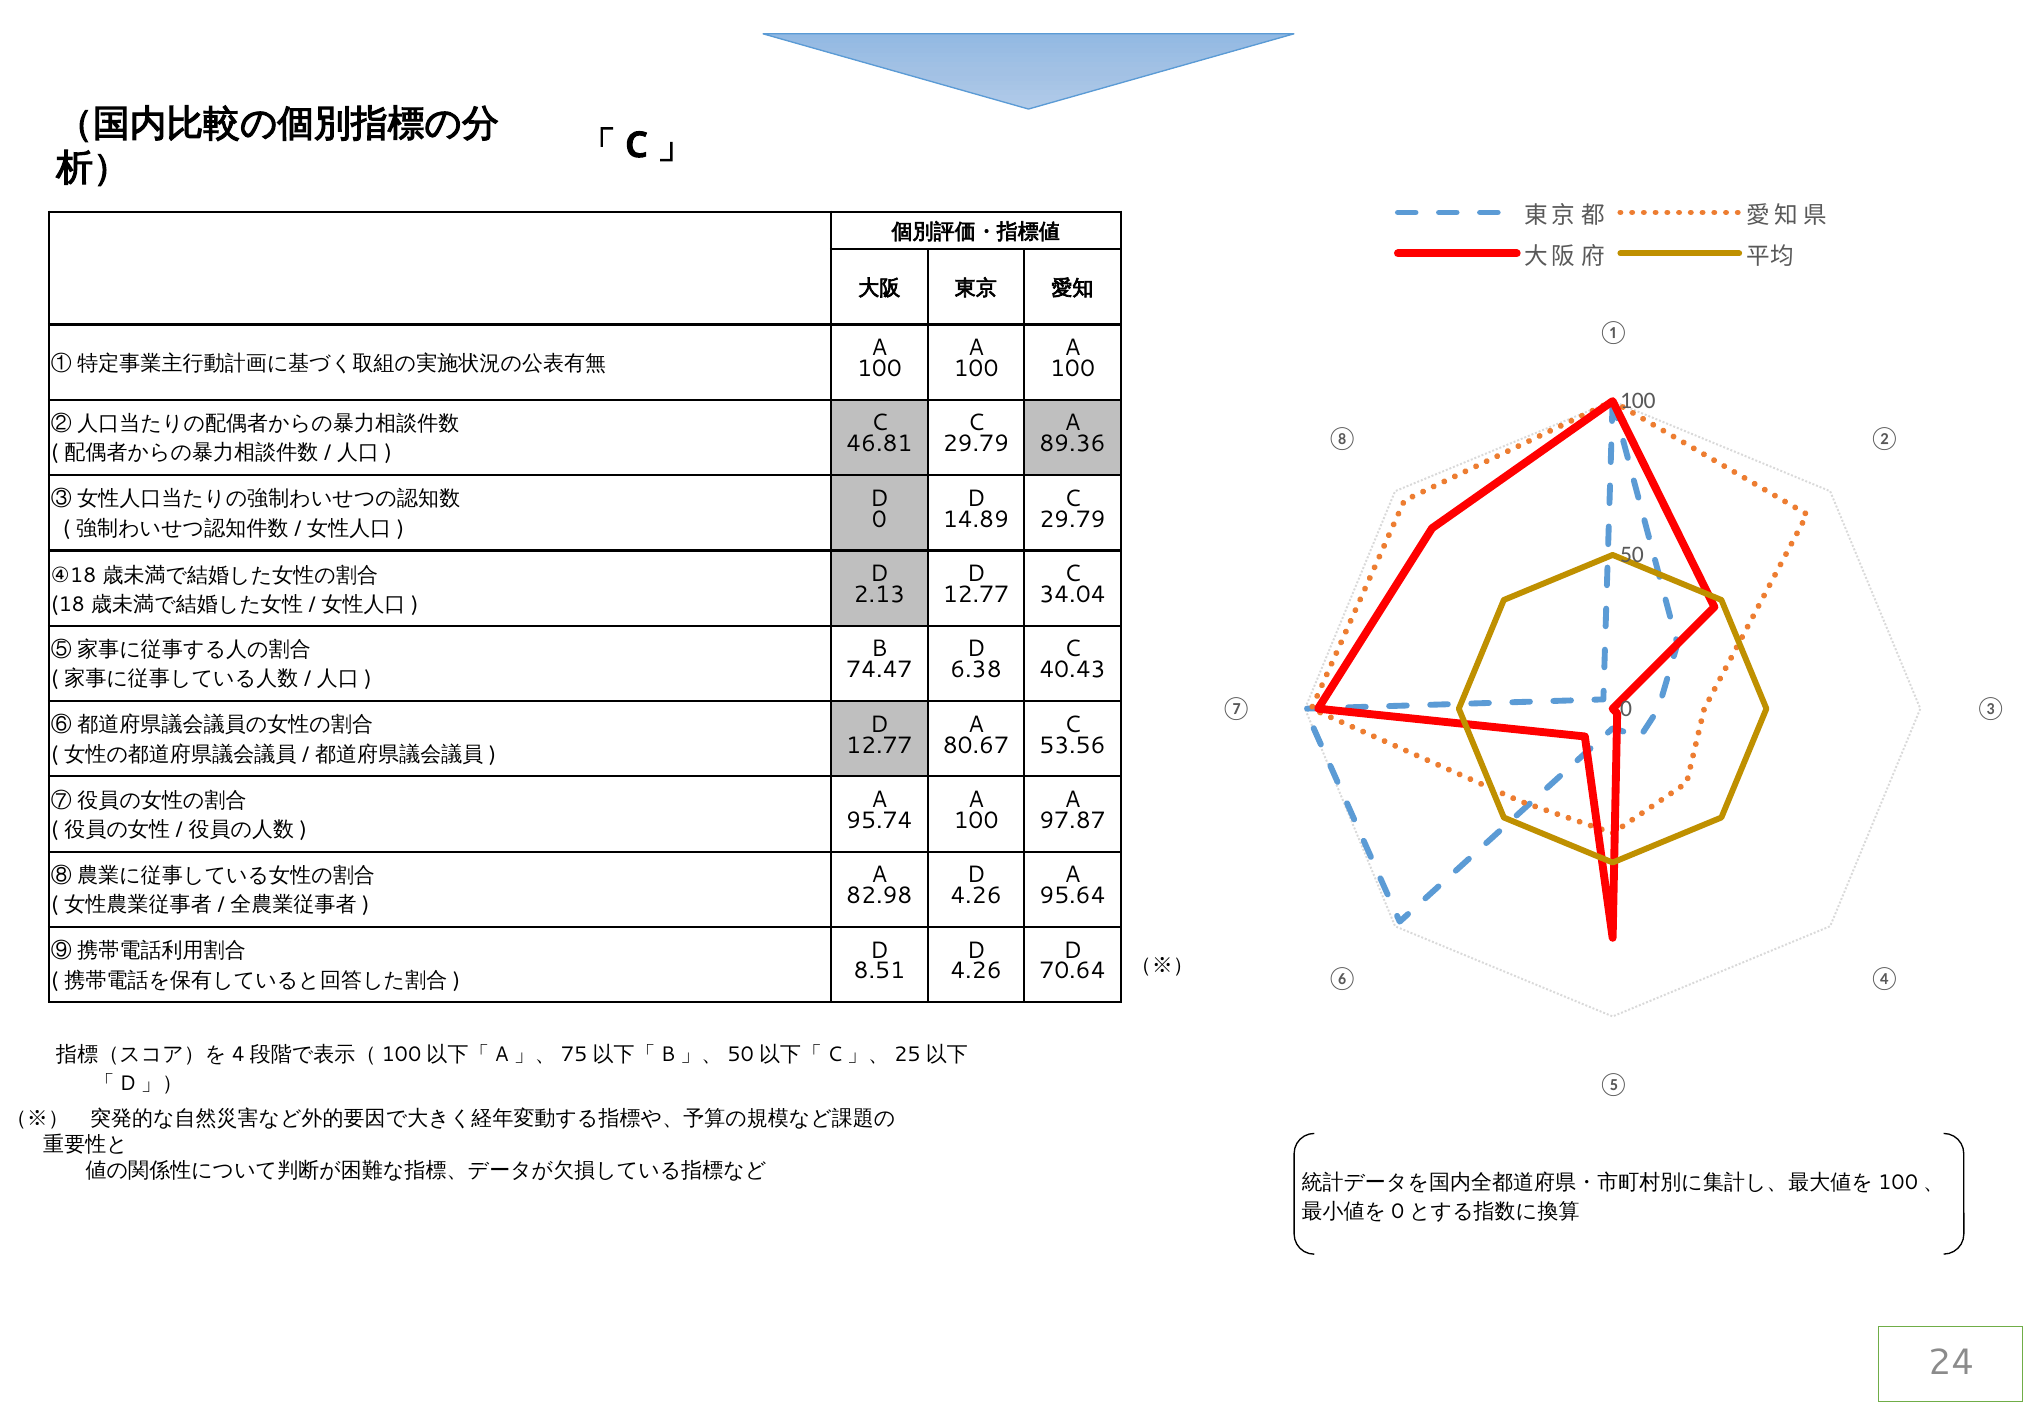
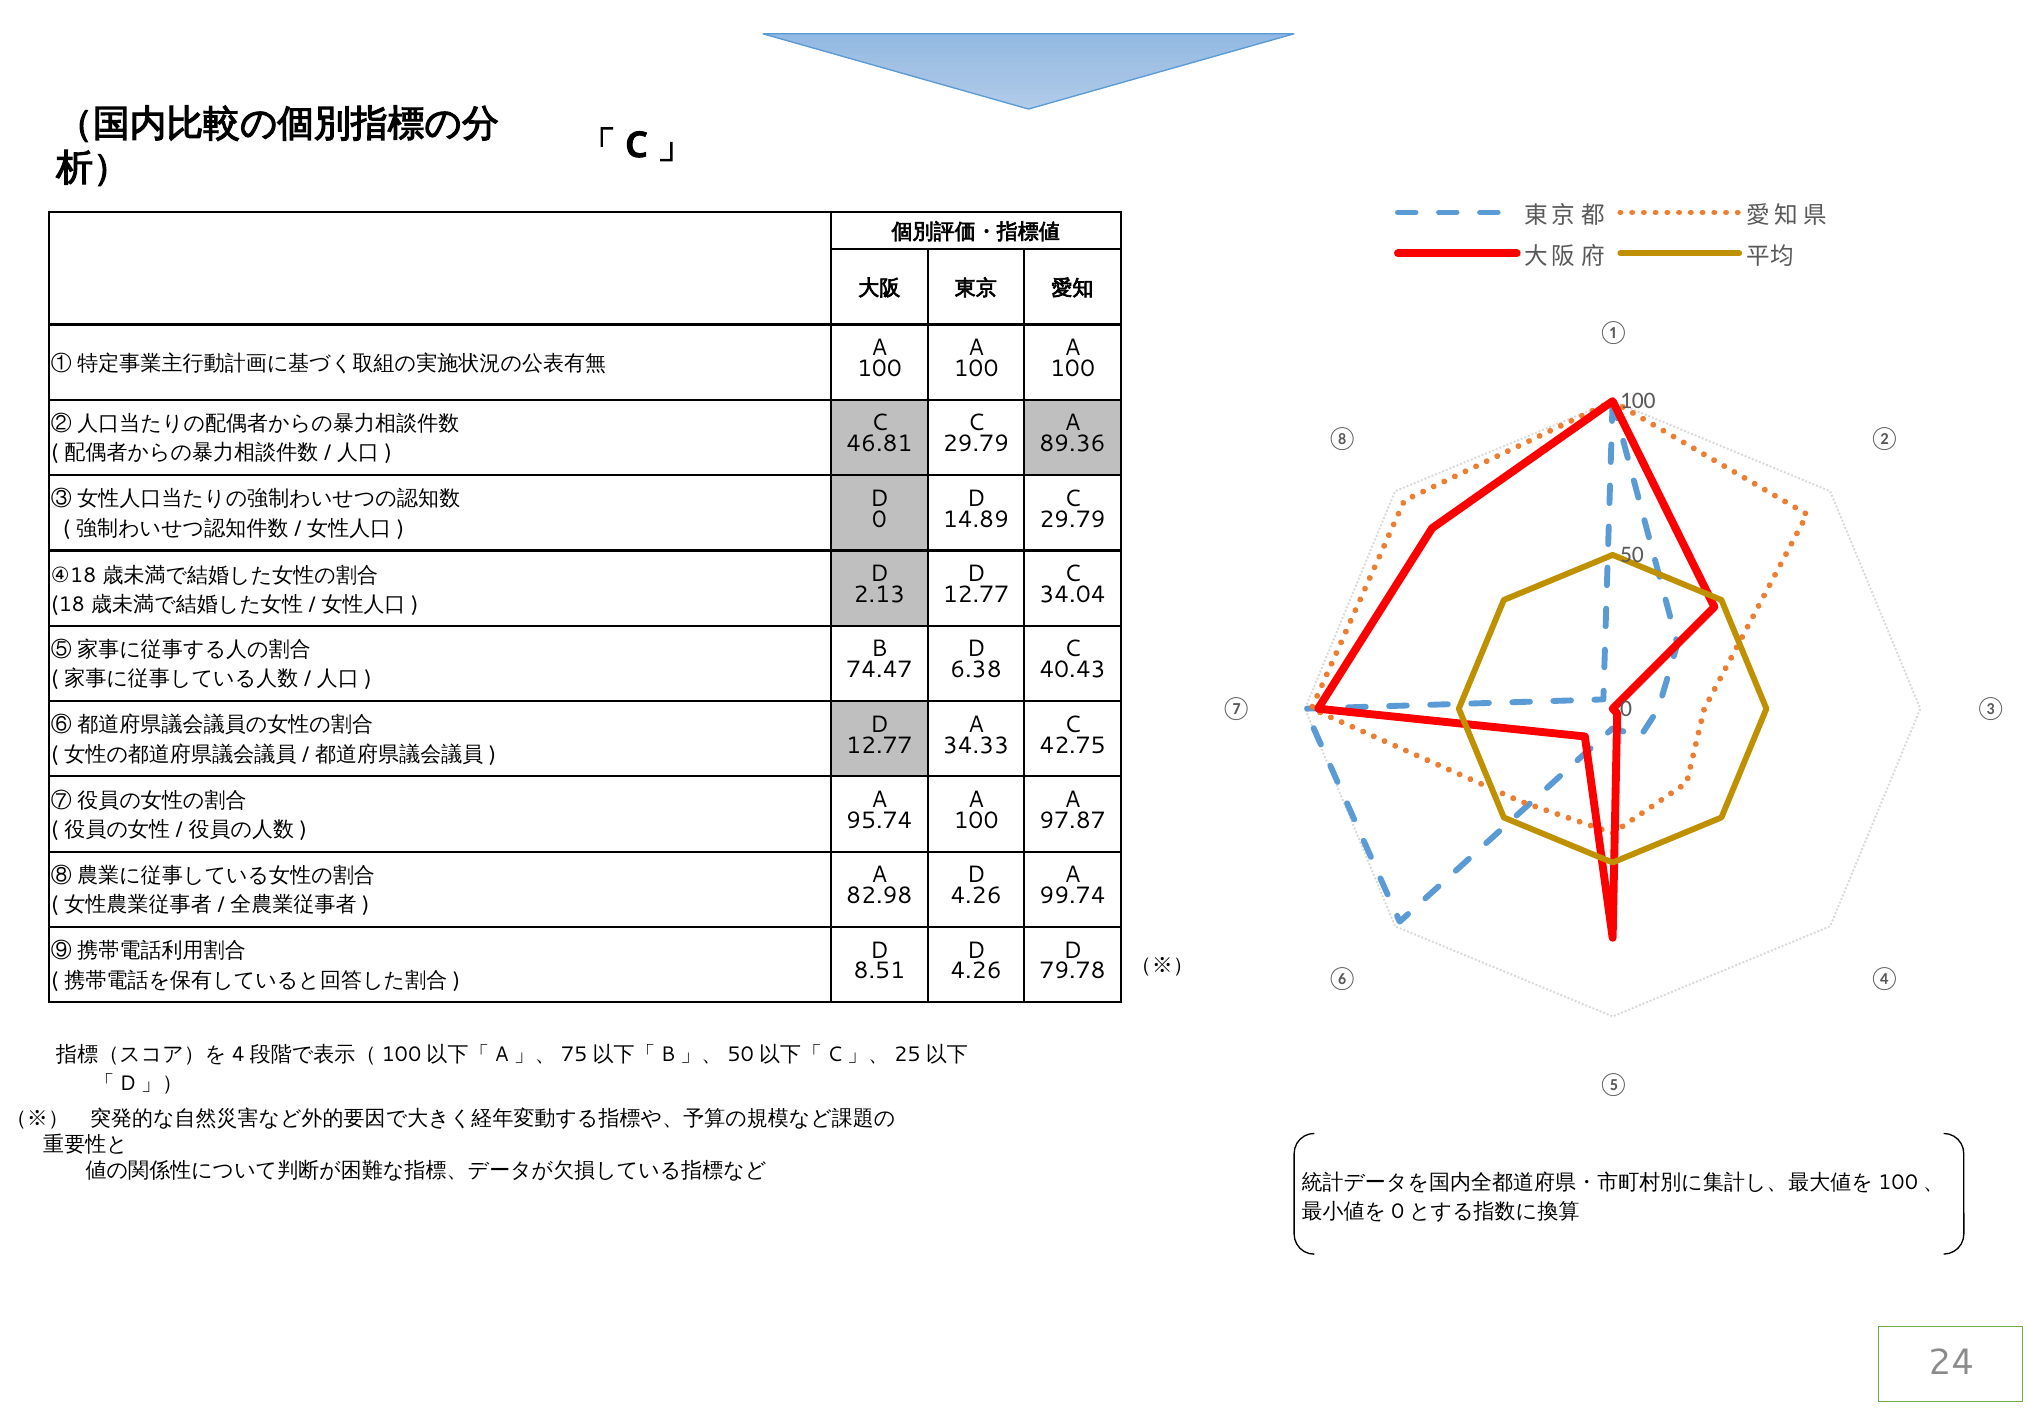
80.67: 80.67 -> 34.33 (976, 745)
53.56: 53.56 -> 42.75 (1072, 745)
95.64: 95.64 -> 99.74 (1072, 896)
70.64: 70.64 -> 79.78 (1072, 971)
